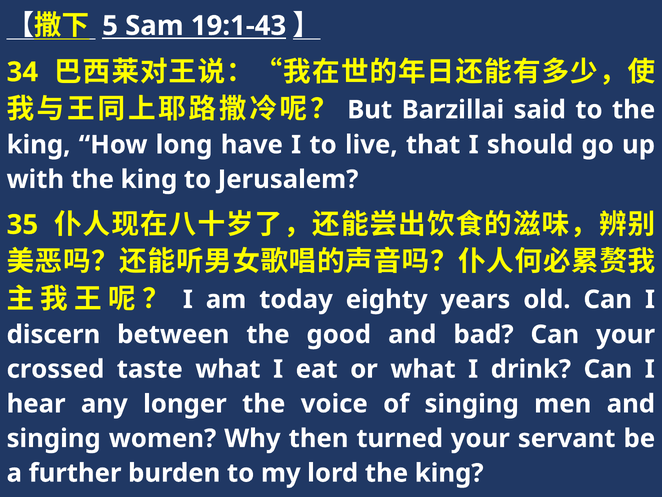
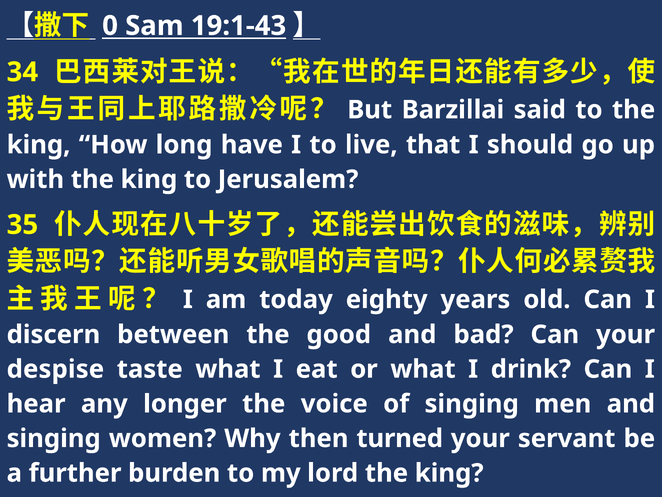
5: 5 -> 0 (110, 26)
crossed: crossed -> despise (55, 369)
